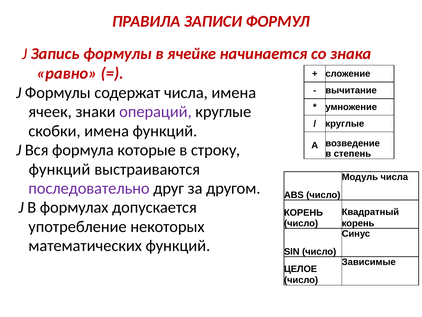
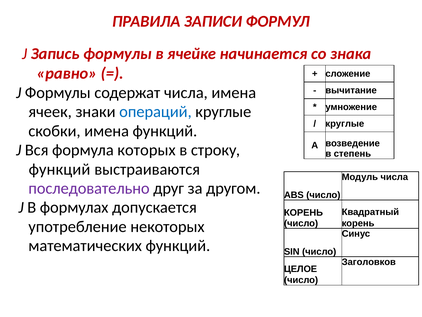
операций colour: purple -> blue (155, 112)
которые: которые -> которых (147, 150)
Зависимые: Зависимые -> Заголовков (369, 262)
